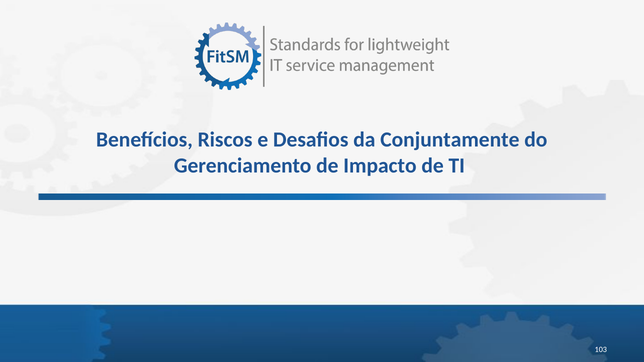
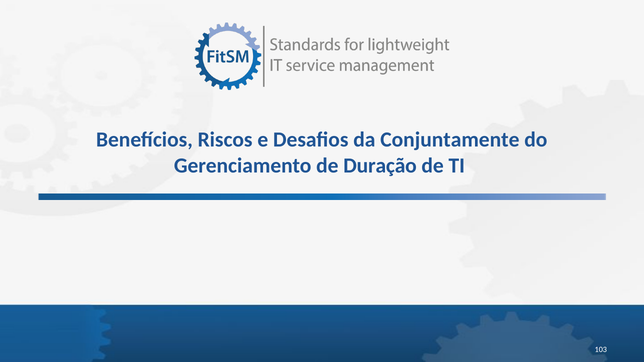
Impacto: Impacto -> Duração (380, 166)
